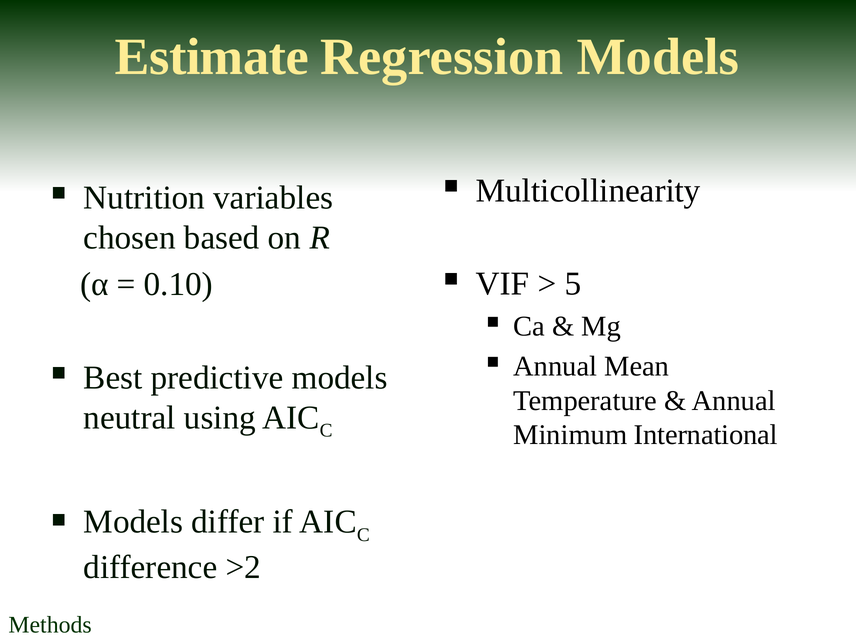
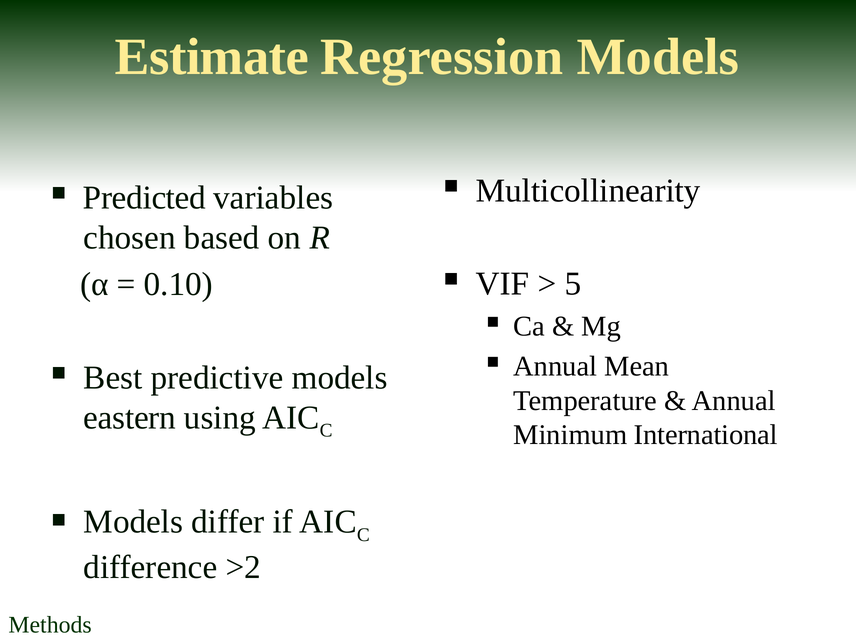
Nutrition: Nutrition -> Predicted (144, 198)
neutral: neutral -> eastern (130, 418)
